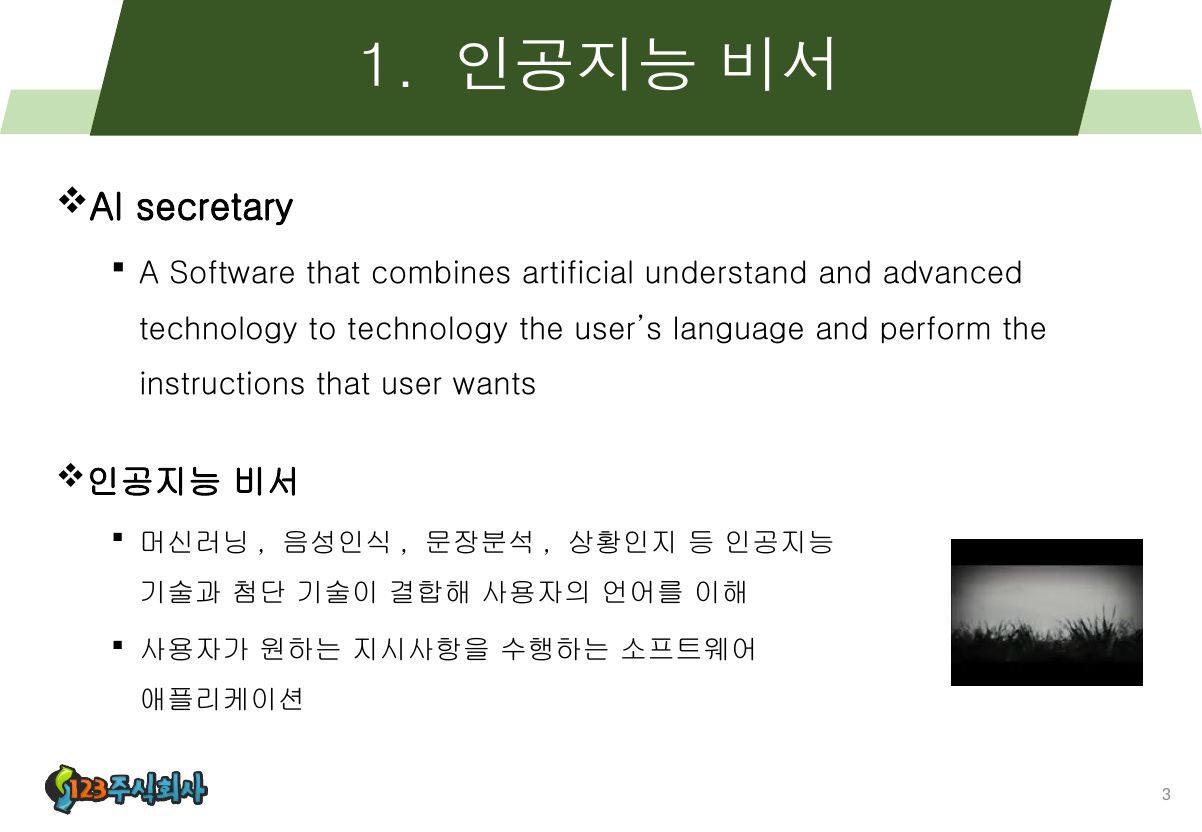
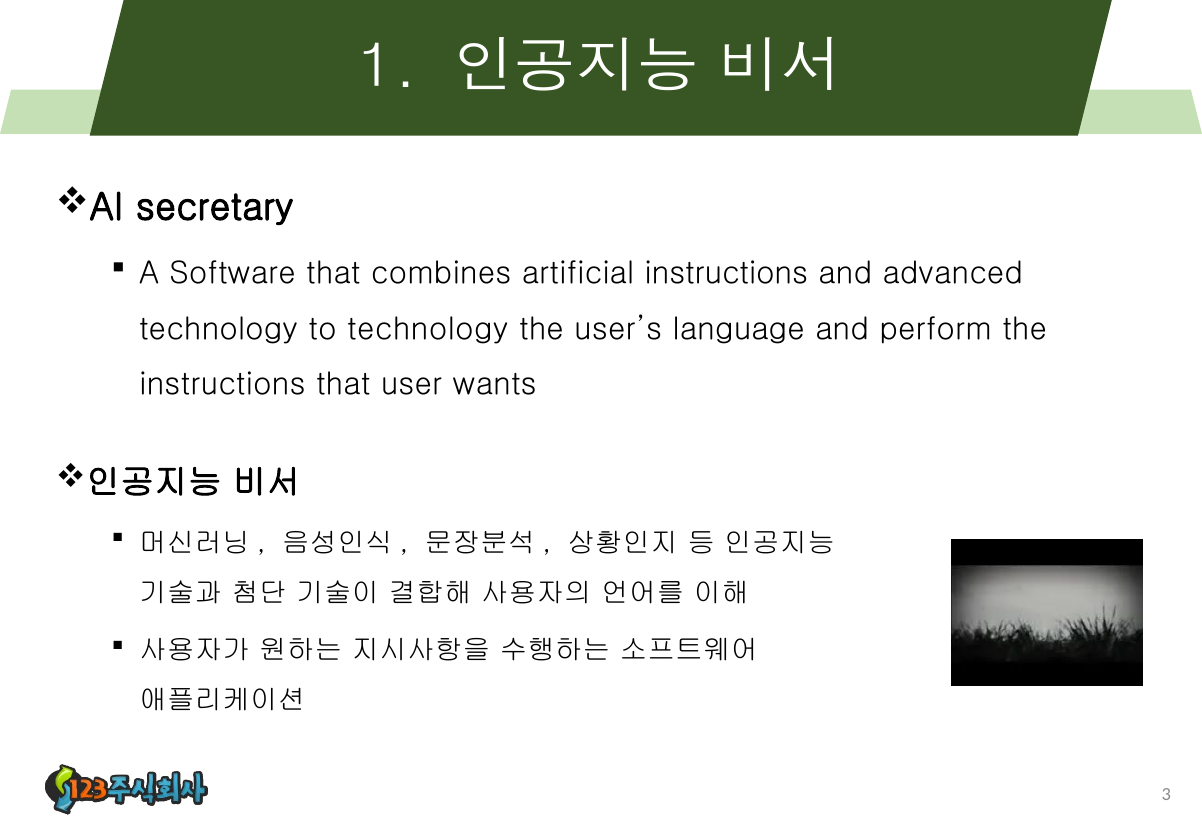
artificial understand: understand -> instructions (726, 274)
